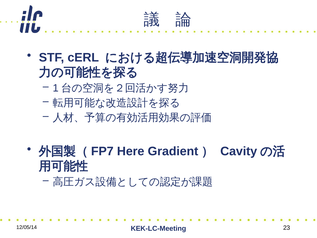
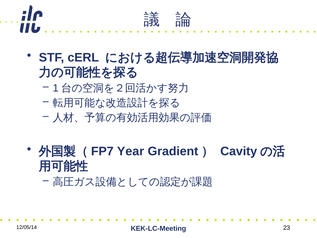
Here: Here -> Year (131, 151)
